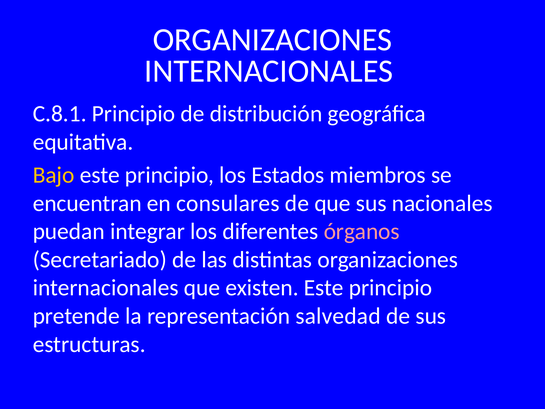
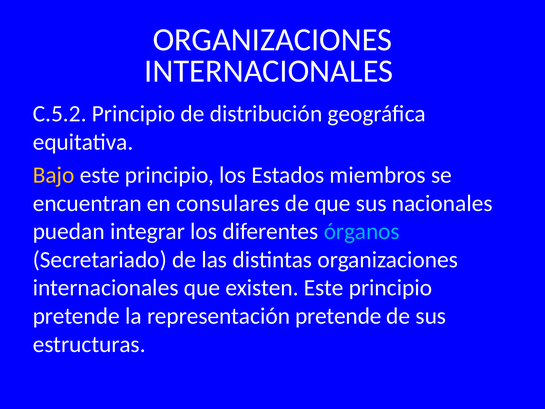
C.8.1: C.8.1 -> C.5.2 (60, 114)
órganos colour: pink -> light blue (362, 231)
representación salvedad: salvedad -> pretende (338, 316)
